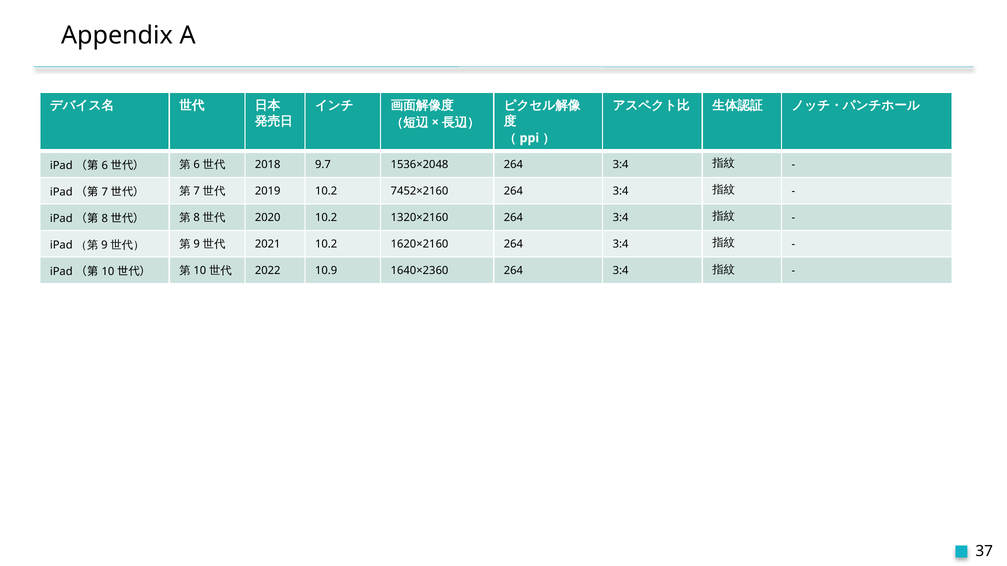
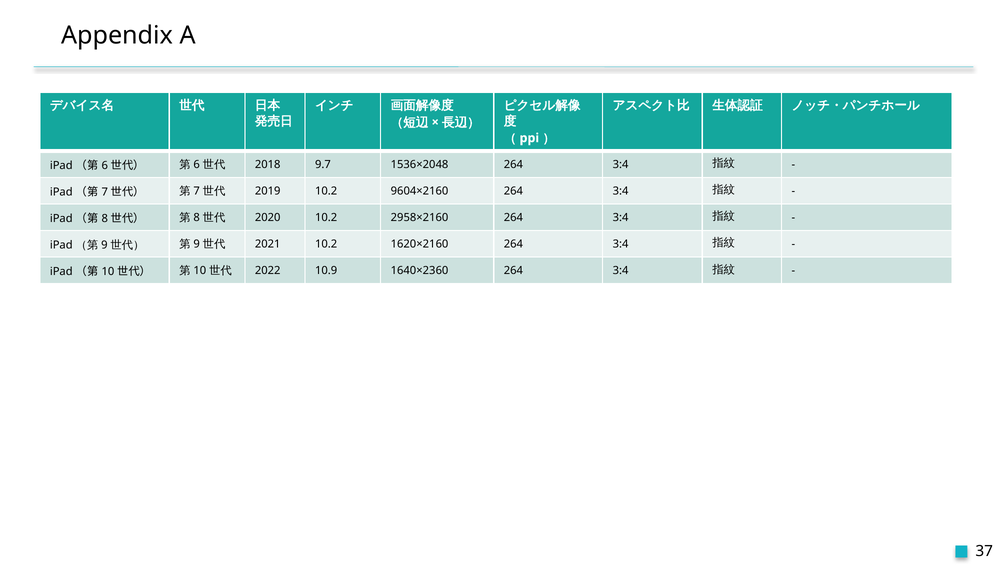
7452×2160: 7452×2160 -> 9604×2160 (420, 191)
1320×2160: 1320×2160 -> 2958×2160 (420, 218)
